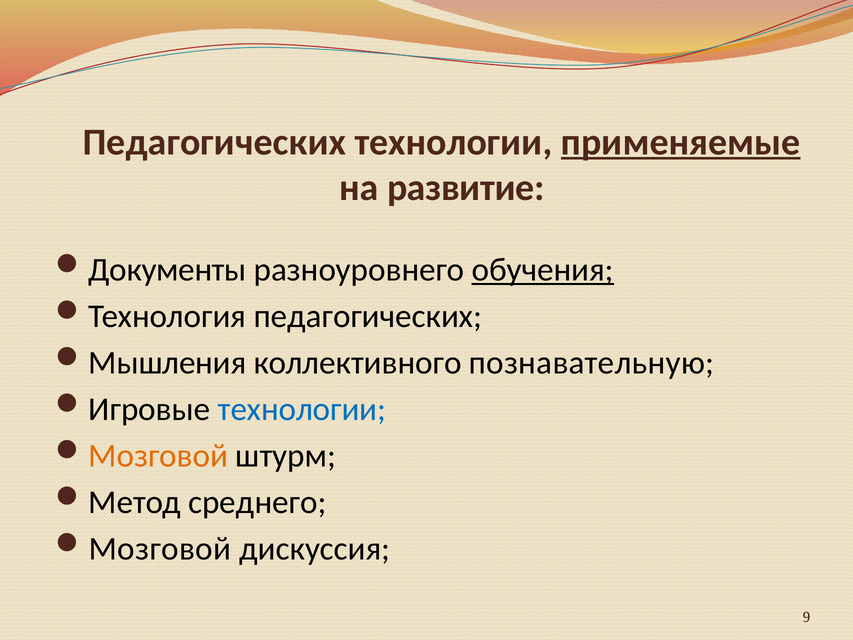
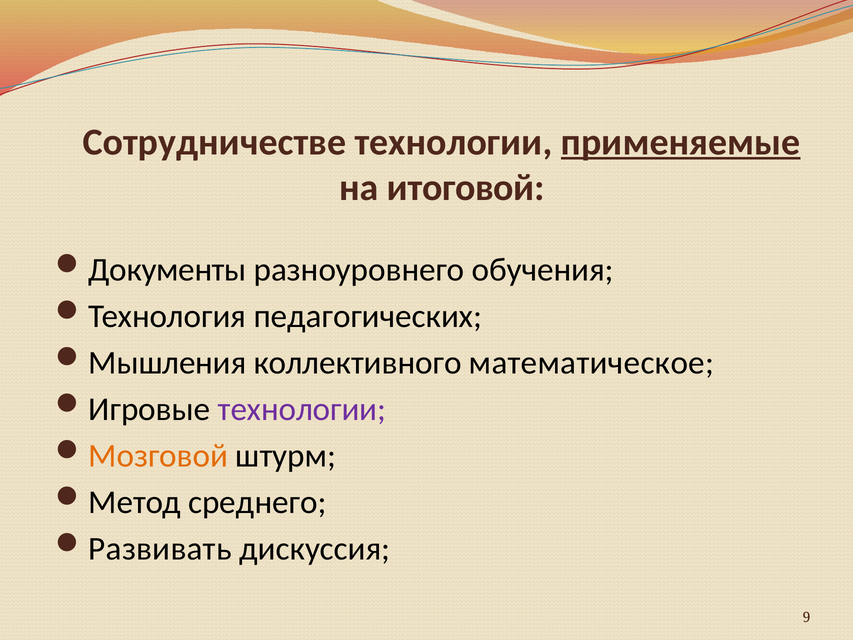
Педагогических: Педагогических -> Сотрудничестве (214, 142)
развитие: развитие -> итоговой (466, 188)
обучения underline: present -> none (543, 270)
познавательную: познавательную -> математическое (591, 363)
технологии colour: blue -> purple (302, 409)
Мозговой: Мозговой -> Развивать (160, 549)
